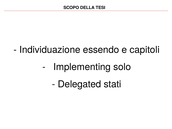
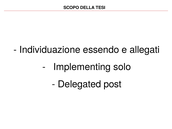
capitoli: capitoli -> allegati (145, 50)
stati: stati -> post (113, 84)
